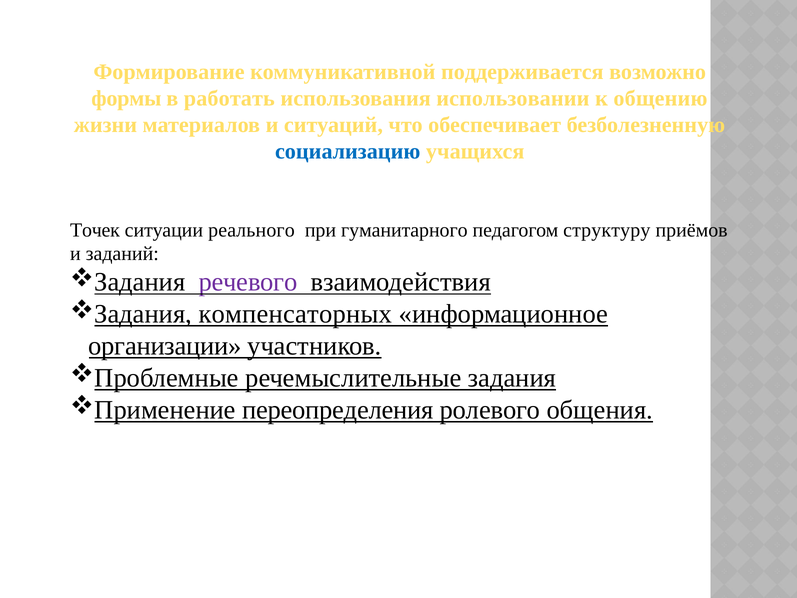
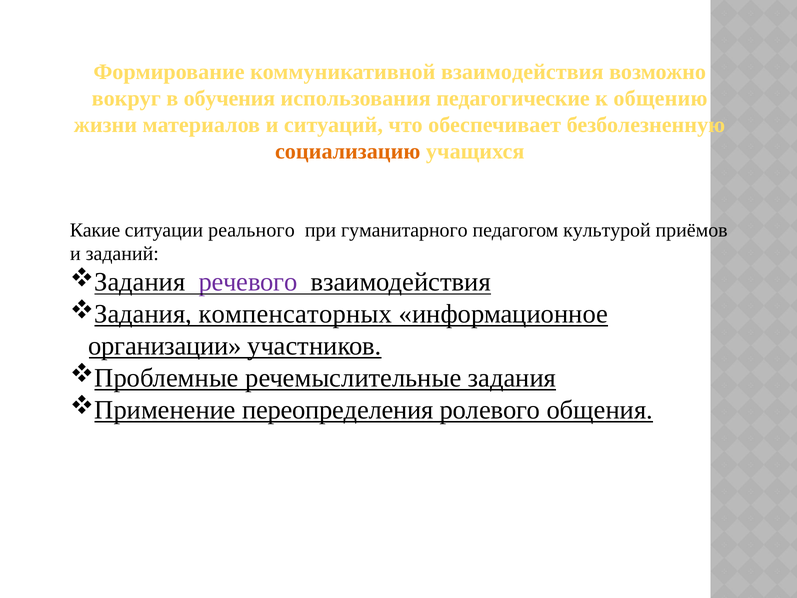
коммуникативной поддерживается: поддерживается -> взаимодействия (522, 72)
формы: формы -> вокруг (126, 98)
работать: работать -> обучения (229, 98)
использовании: использовании -> педагогические (513, 98)
социализацию colour: blue -> orange (348, 152)
Точек: Точек -> Какие (95, 230)
структуру: структуру -> культурой (607, 230)
